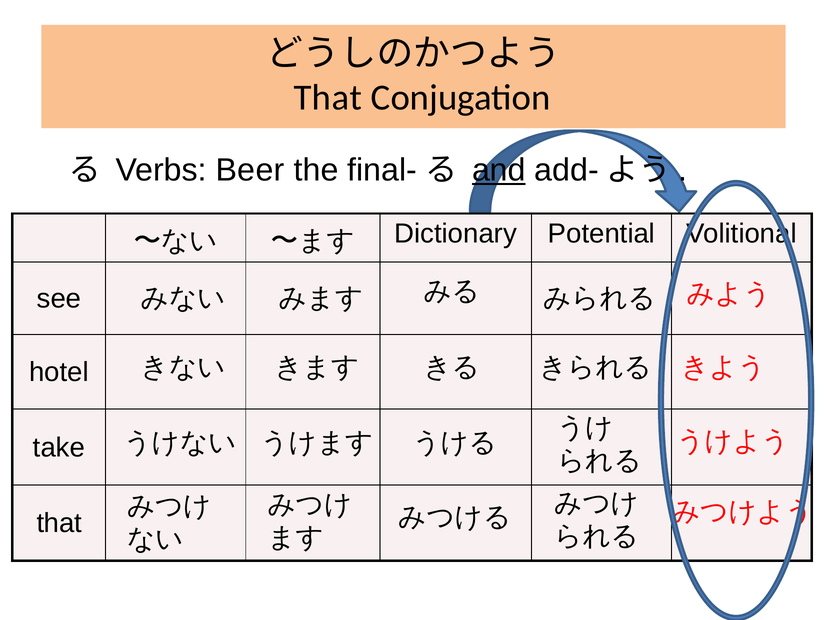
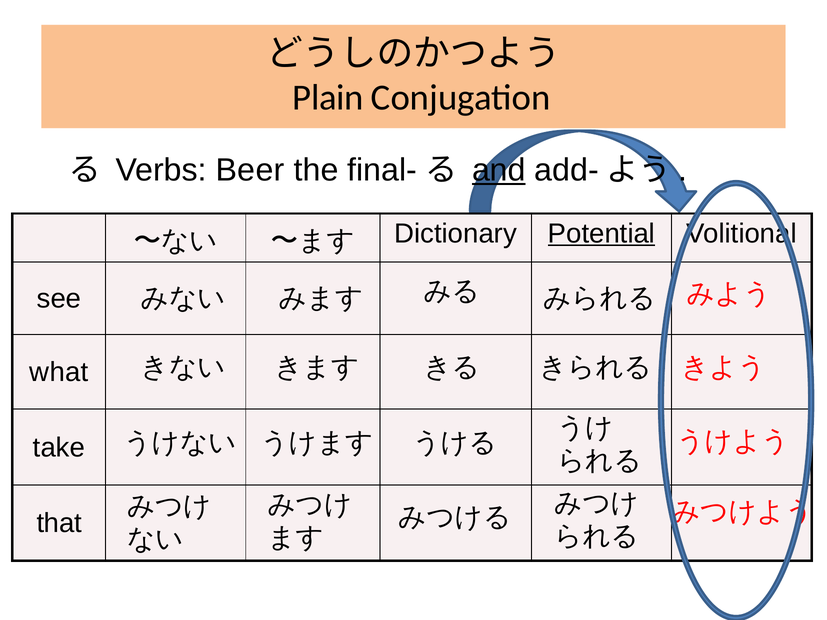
That: That -> Plain (328, 98)
Potential underline: none -> present (602, 234)
hotel: hotel -> what (59, 372)
